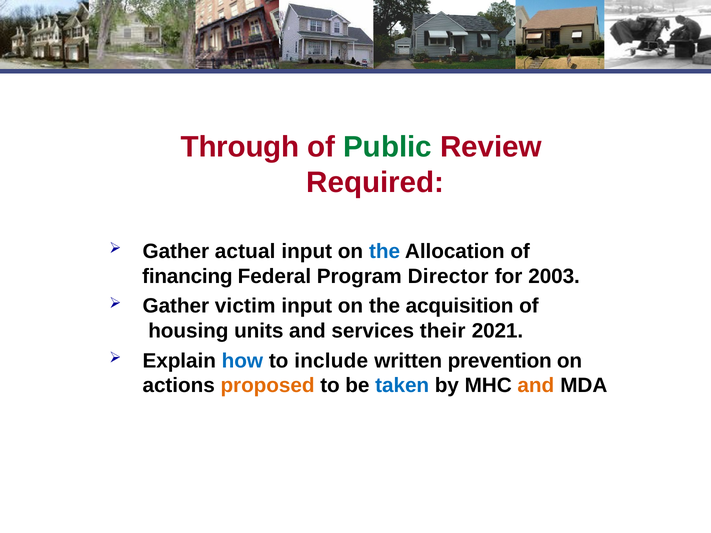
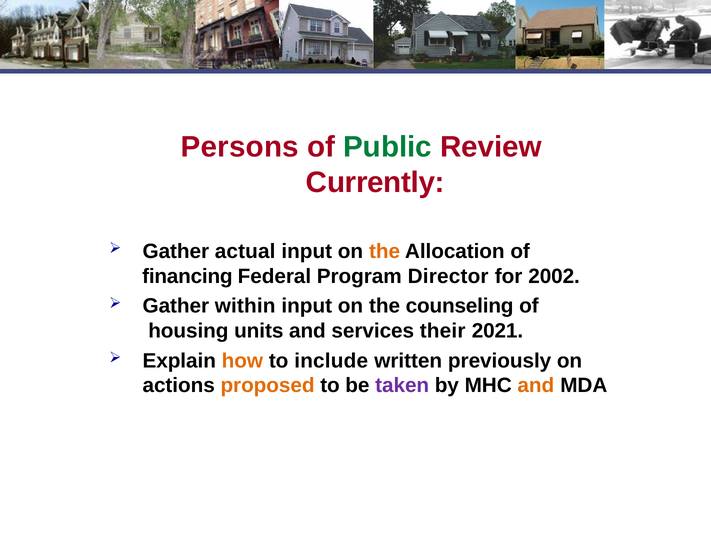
Through: Through -> Persons (240, 147)
Required: Required -> Currently (375, 183)
the colour: blue -> orange (385, 251)
2003: 2003 -> 2002 (554, 276)
victim: victim -> within (245, 306)
acquisition: acquisition -> counseling (460, 306)
how colour: blue -> orange (242, 361)
prevention: prevention -> previously (500, 361)
taken colour: blue -> purple (402, 386)
